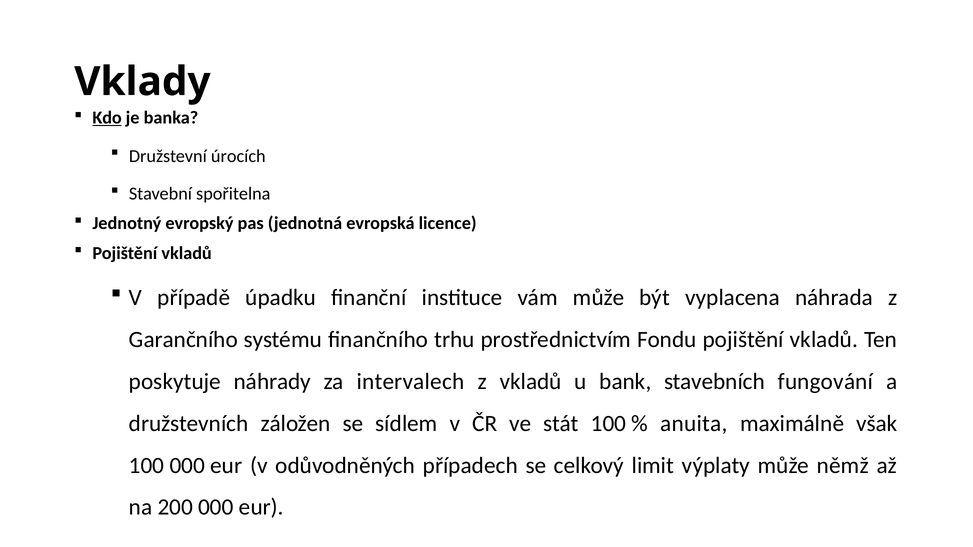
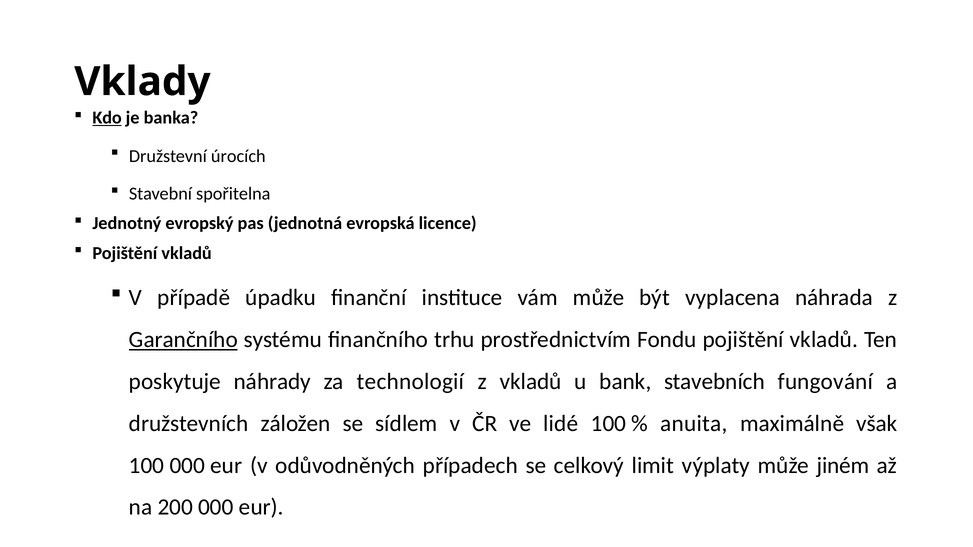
Garančního underline: none -> present (183, 340)
intervalech: intervalech -> technologií (411, 382)
stát: stát -> lidé (561, 424)
němž: němž -> jiném (843, 466)
